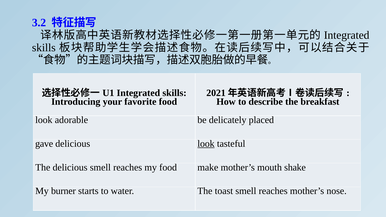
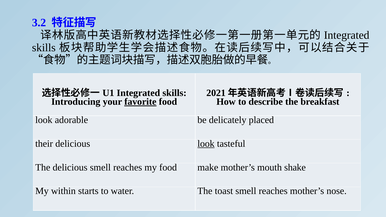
favorite underline: none -> present (140, 102)
gave: gave -> their (44, 144)
burner: burner -> within (63, 191)
